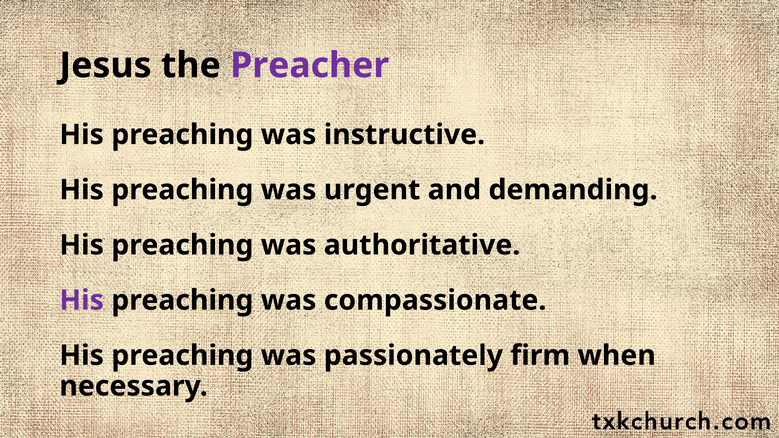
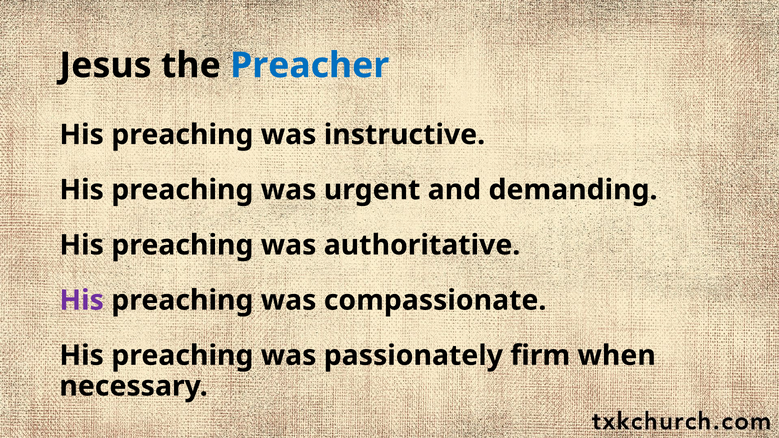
Preacher colour: purple -> blue (310, 65)
